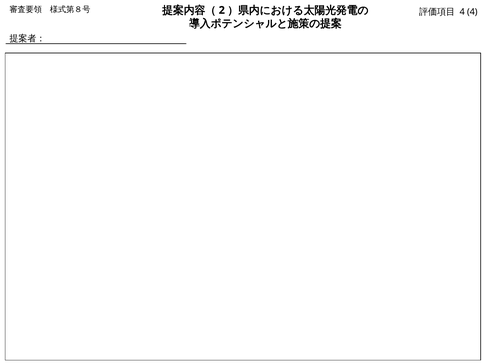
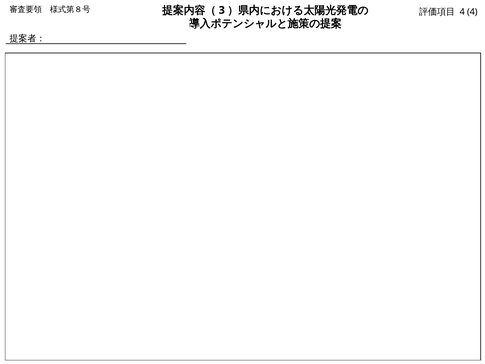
2: 2 -> 3 (222, 10)
